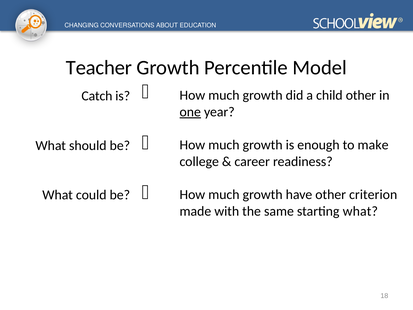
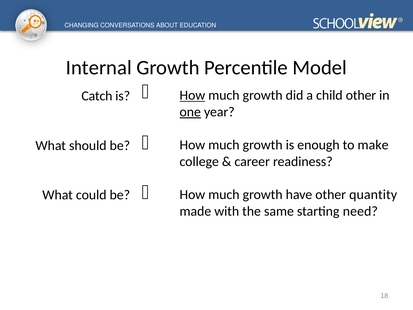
Teacher: Teacher -> Internal (99, 67)
How underline: none -> present (192, 95)
criterion: criterion -> quantity (373, 194)
starting what: what -> need (360, 211)
